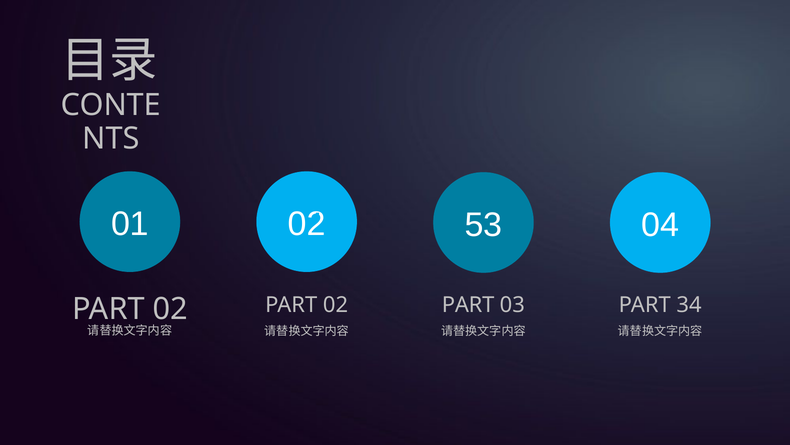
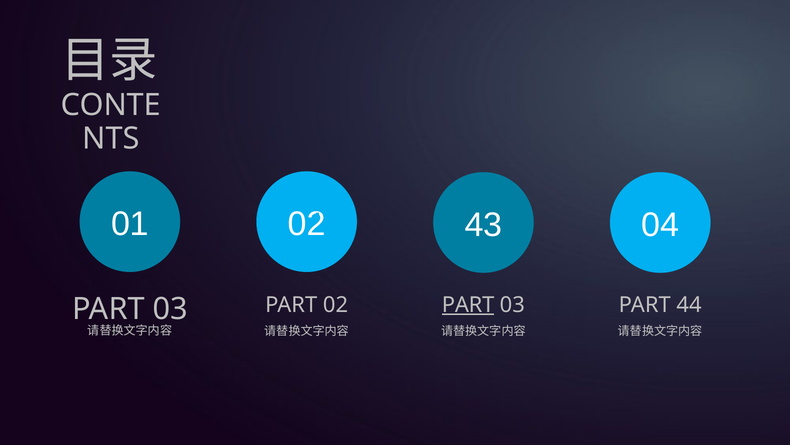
53: 53 -> 43 (483, 225)
PART underline: none -> present (468, 304)
34: 34 -> 44 (689, 304)
02: 02 -> 03 (170, 309)
